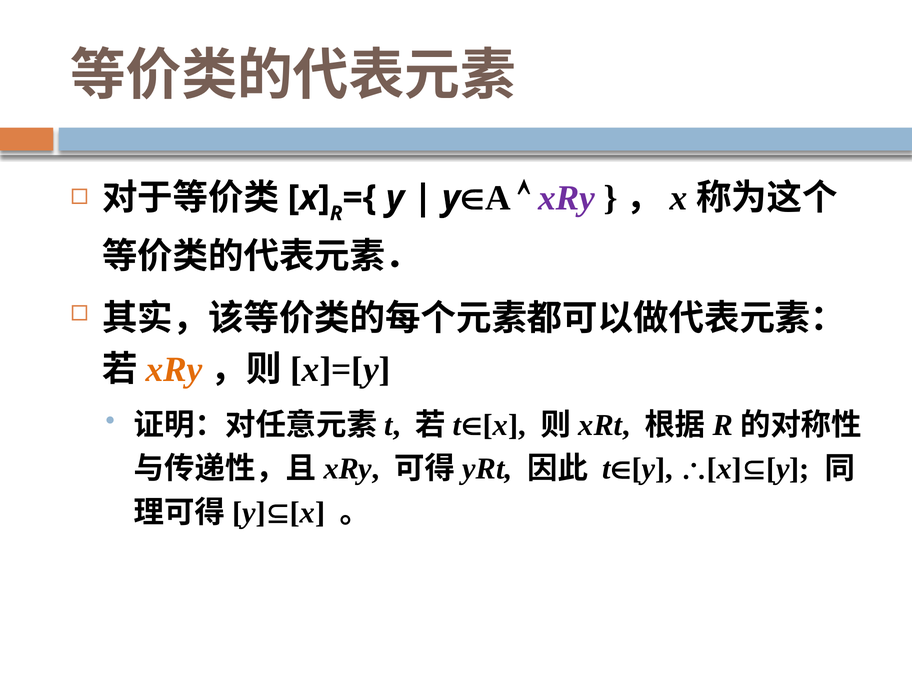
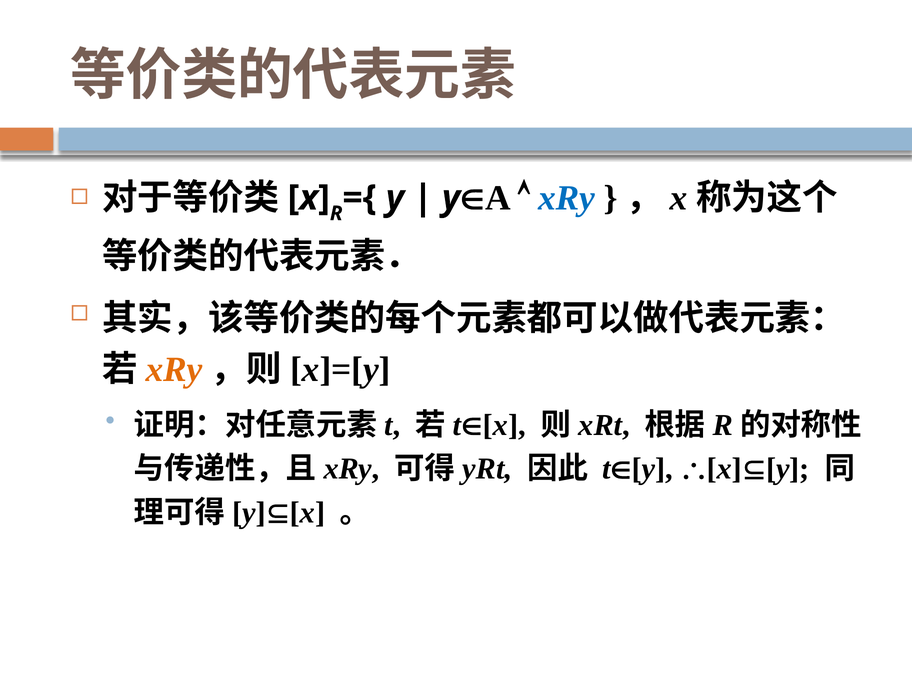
xRy colour: purple -> blue (567, 198)
